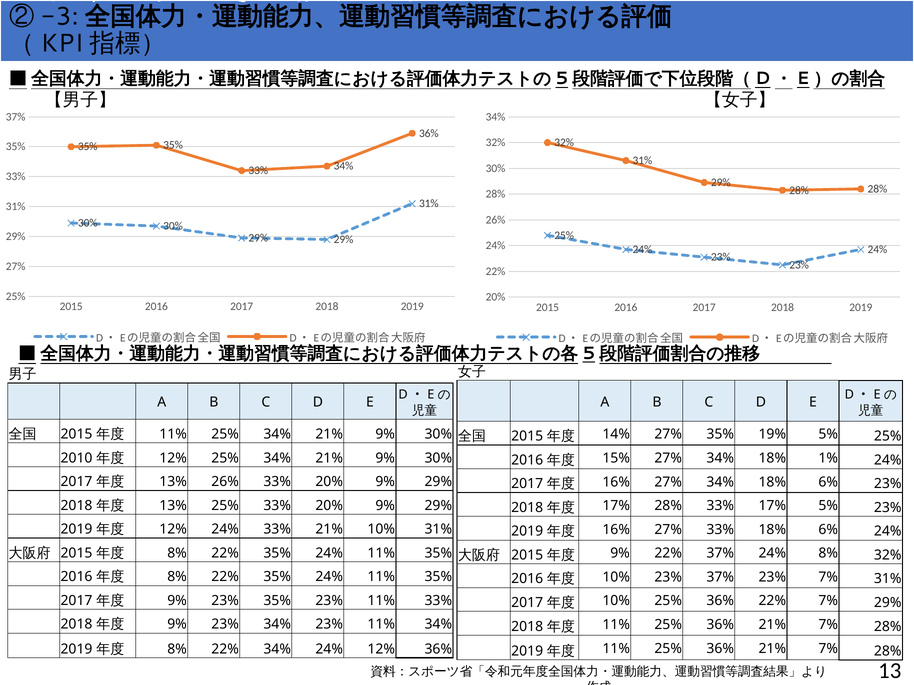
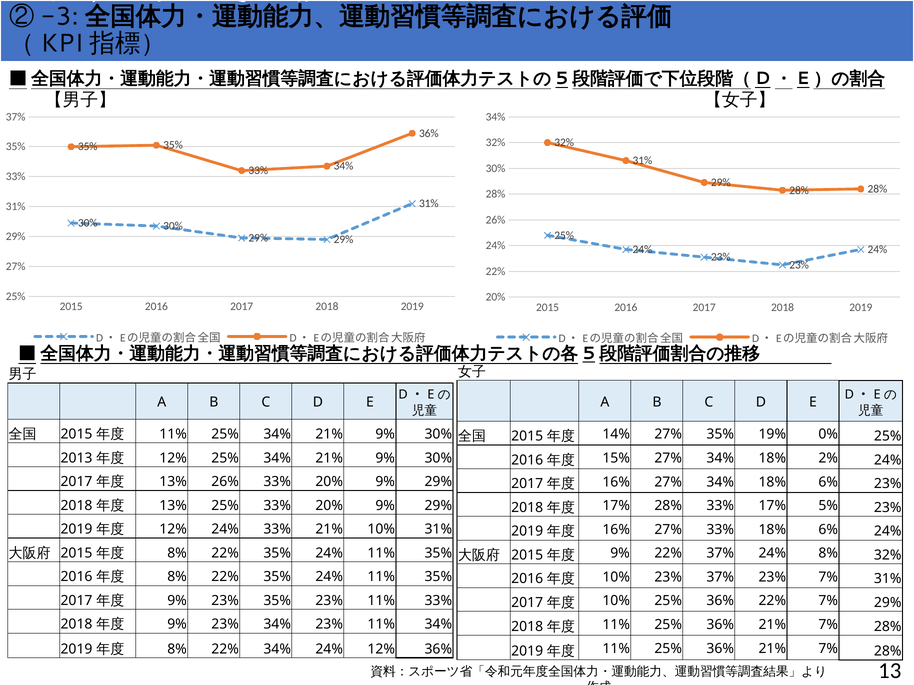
19% 5%: 5% -> 0% (828, 435)
2010: 2010 -> 2013 (77, 458)
1%: 1% -> 2% (828, 458)
